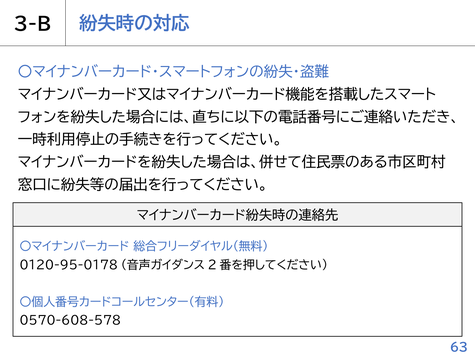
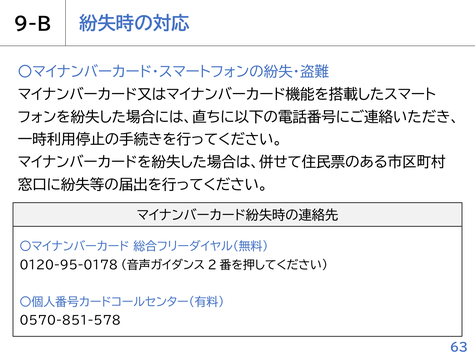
3-B: 3-B -> 9-B (33, 25)
0570-608-578: 0570-608-578 -> 0570-851-578 (70, 321)
